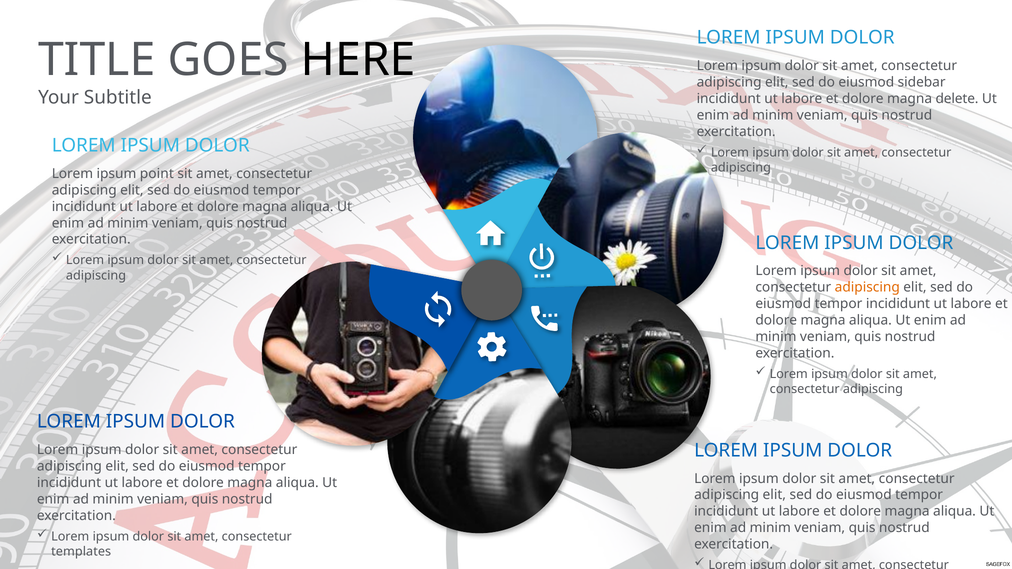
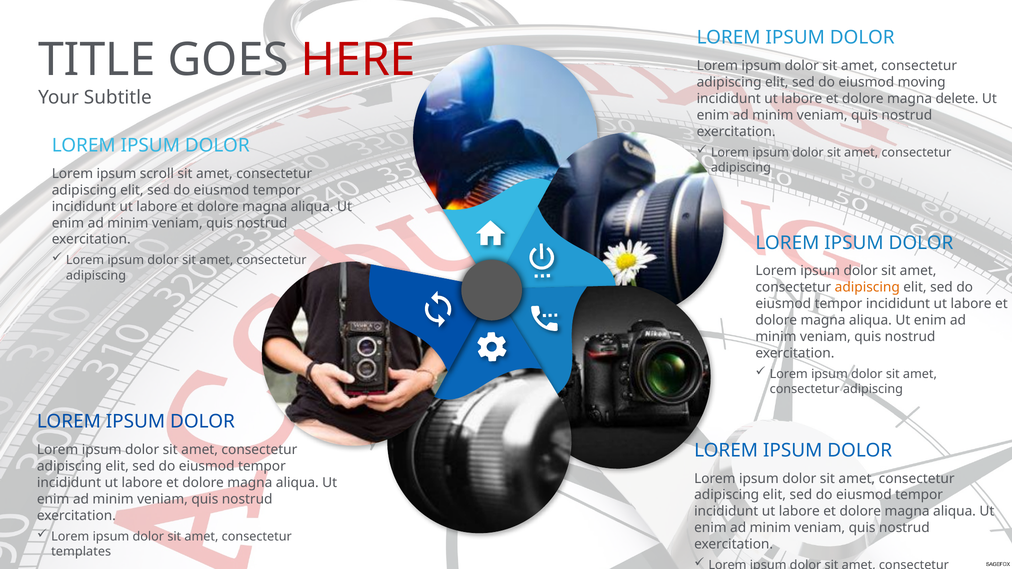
HERE colour: black -> red (358, 60)
sidebar: sidebar -> moving (922, 82)
point: point -> scroll (157, 174)
